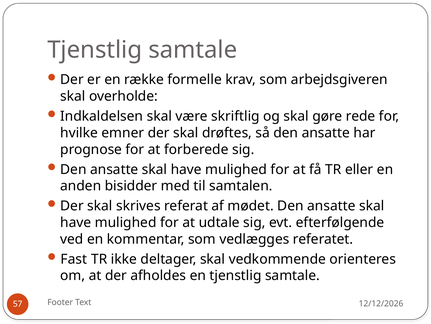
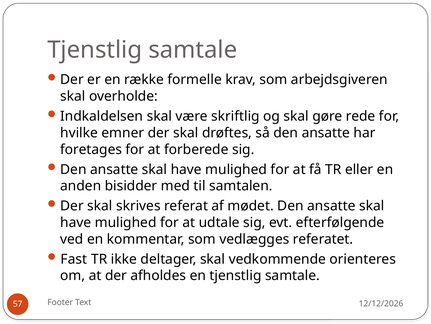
prognose: prognose -> foretages (91, 149)
